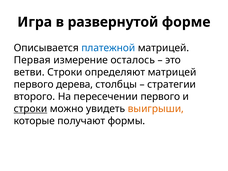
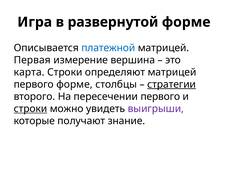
осталось: осталось -> вершина (133, 60)
ветви: ветви -> карта (29, 72)
первого дерева: дерева -> форме (74, 84)
стратегии underline: none -> present (172, 84)
выигрыши colour: orange -> purple (156, 109)
формы: формы -> знание (126, 121)
